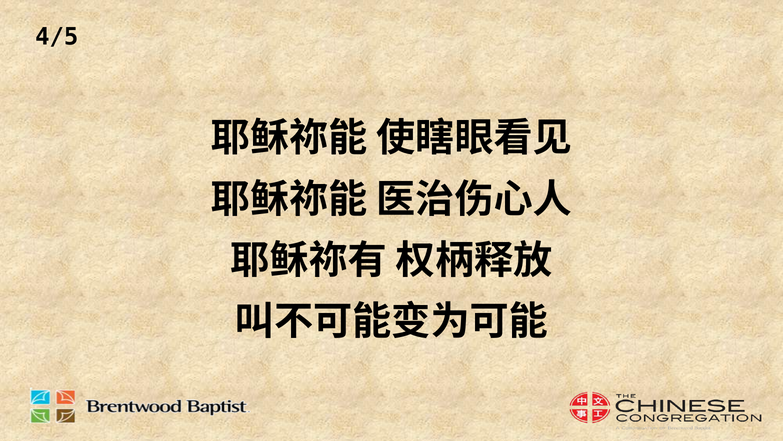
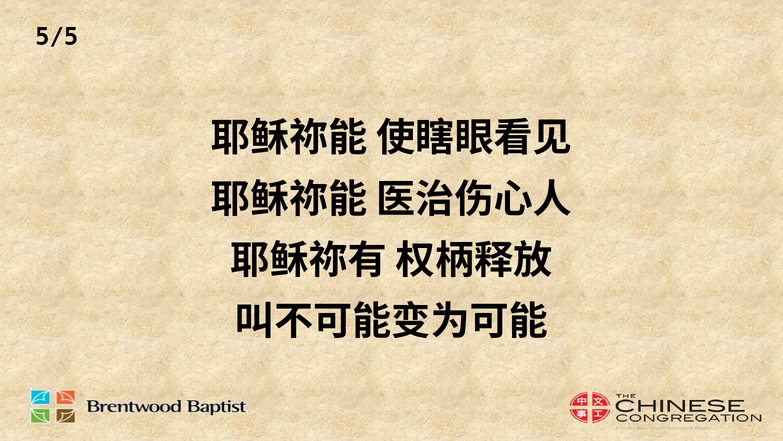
4/5: 4/5 -> 5/5 (57, 37)
